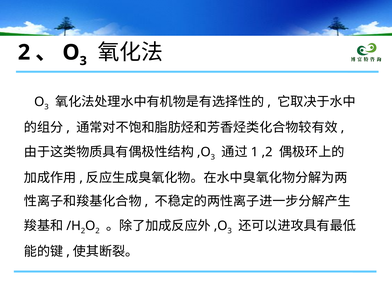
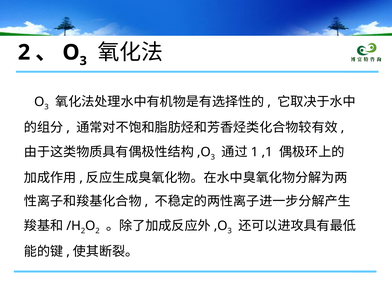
,2: ,2 -> ,1 (267, 152)
